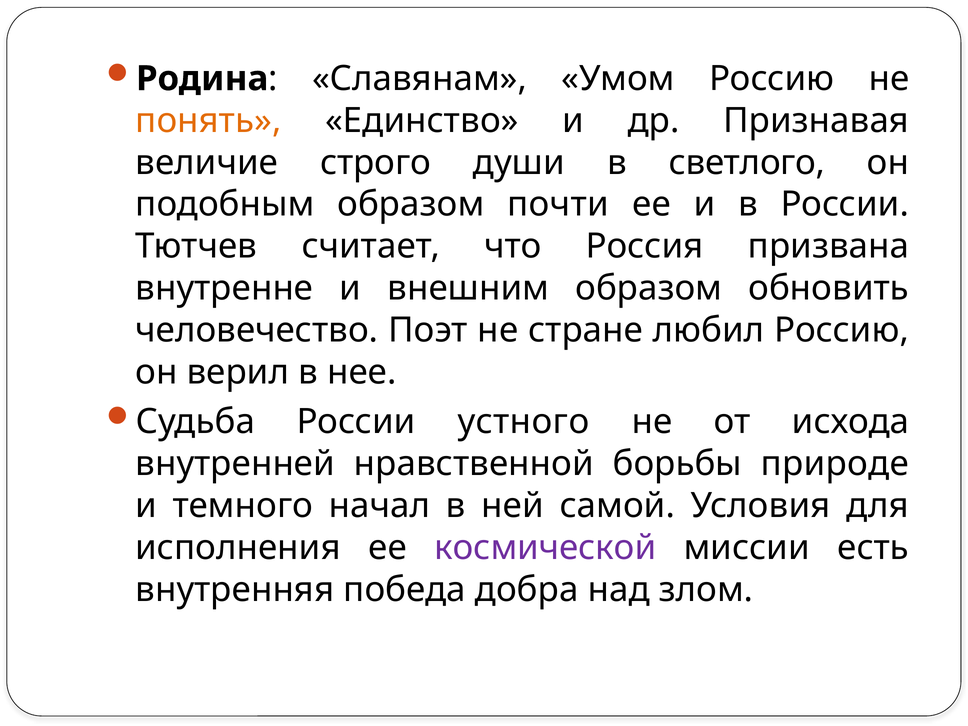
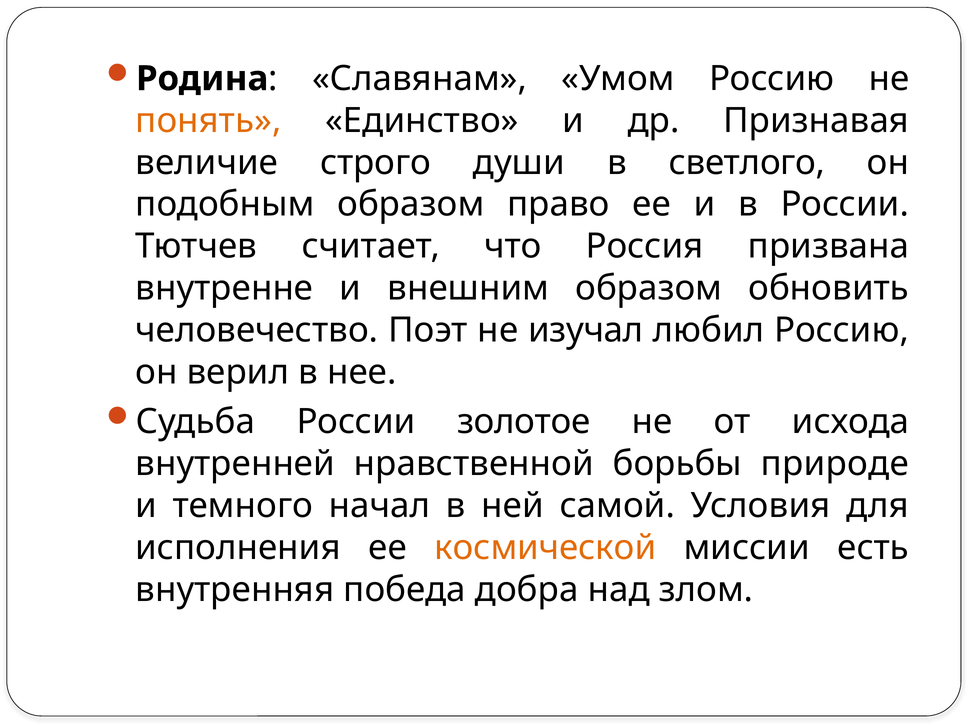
почти: почти -> право (558, 204)
стране: стране -> изучал (586, 330)
устного: устного -> золотое (524, 422)
космической colour: purple -> orange (545, 548)
